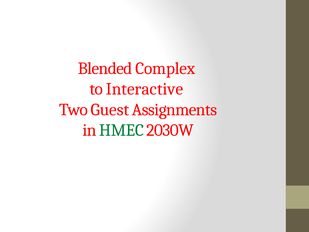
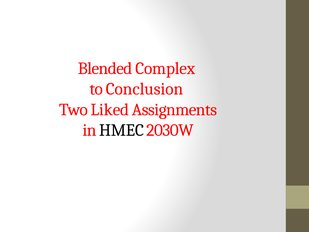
Interactive: Interactive -> Conclusion (145, 89)
Guest: Guest -> Liked (110, 110)
HMEC colour: green -> black (122, 130)
